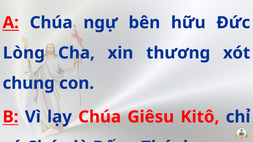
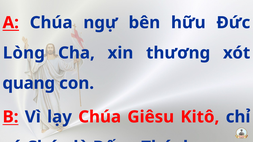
chung: chung -> quang (29, 83)
